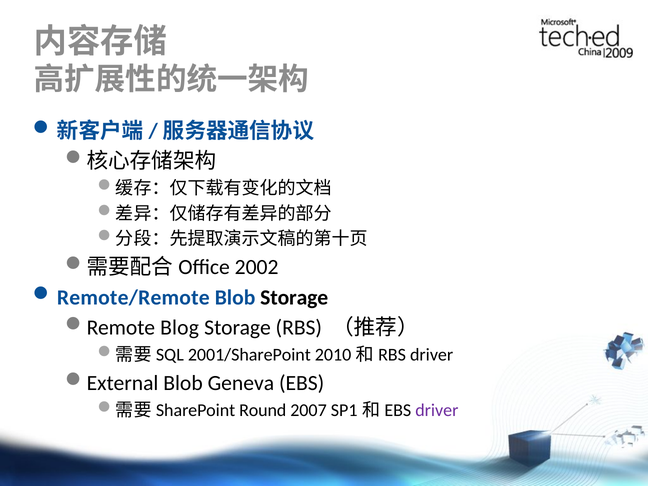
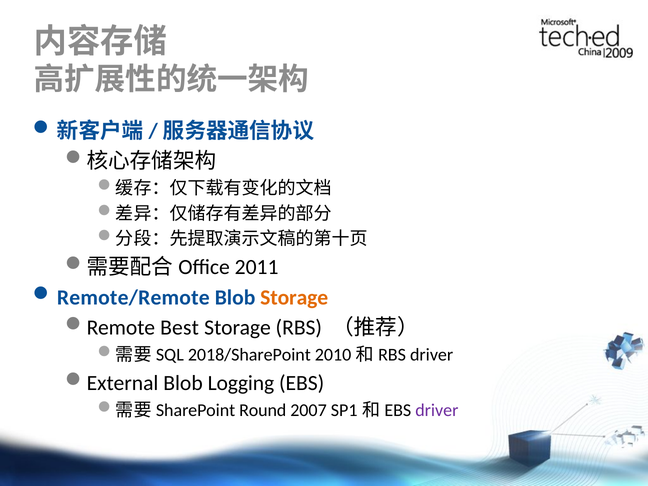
2002: 2002 -> 2011 (257, 267)
Storage colour: black -> orange (294, 297)
Blog: Blog -> Best (180, 328)
2001/SharePoint: 2001/SharePoint -> 2018/SharePoint (249, 355)
Geneva: Geneva -> Logging (241, 383)
